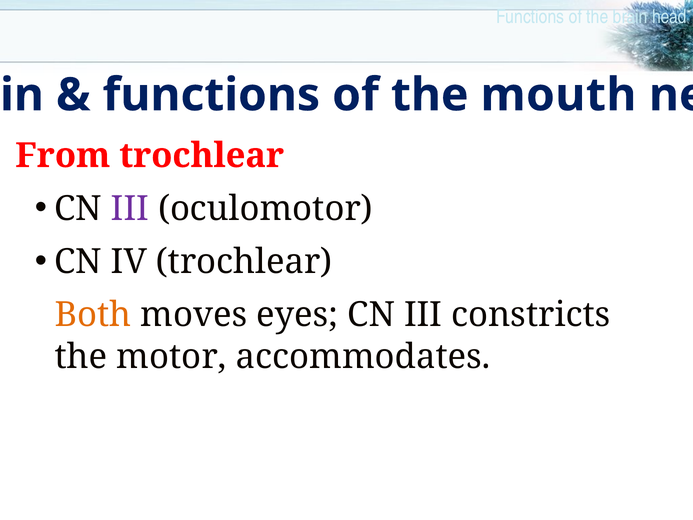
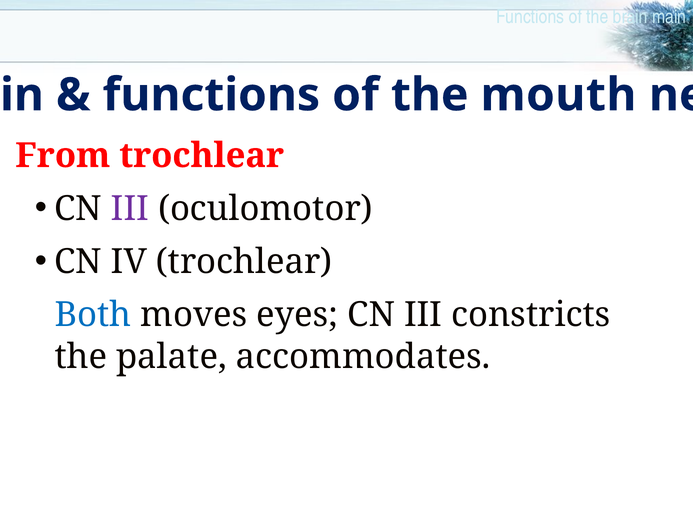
head: head -> main (669, 17)
Both colour: orange -> blue (93, 315)
motor: motor -> palate (171, 356)
